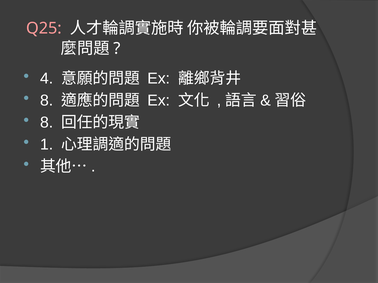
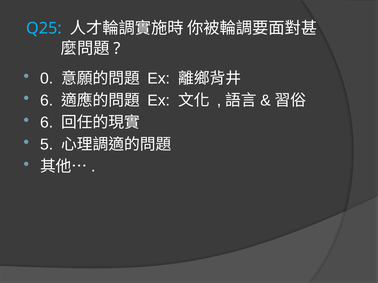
Q25 colour: pink -> light blue (44, 28)
4: 4 -> 0 (47, 79)
8: 8 -> 6 (47, 101)
8: 8 -> 6 (47, 123)
1: 1 -> 5 (47, 145)
